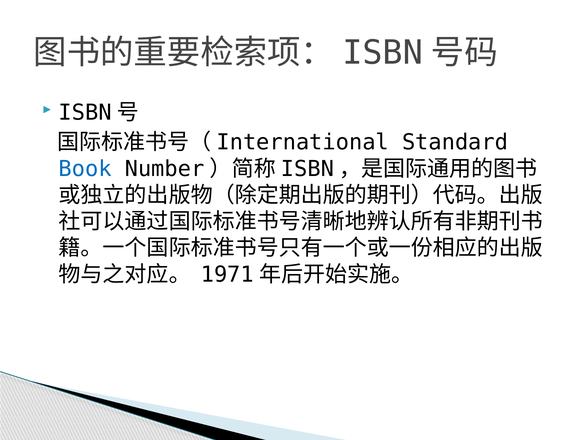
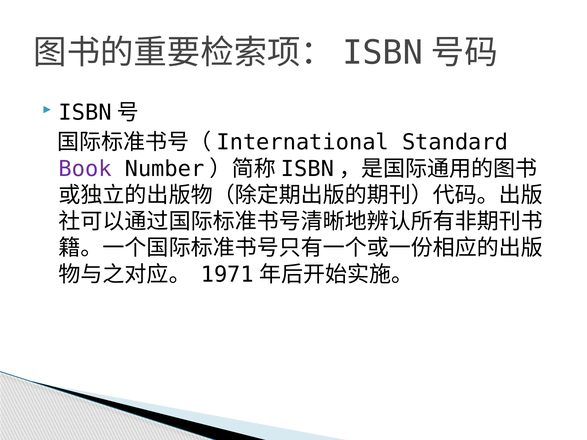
Book colour: blue -> purple (85, 169)
